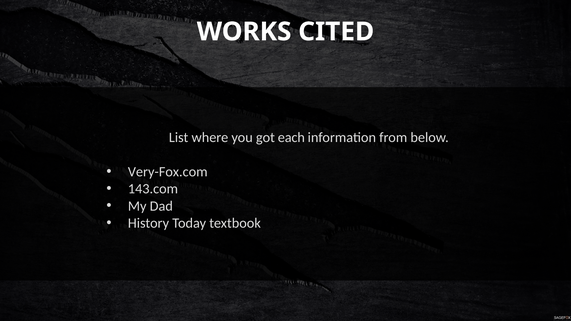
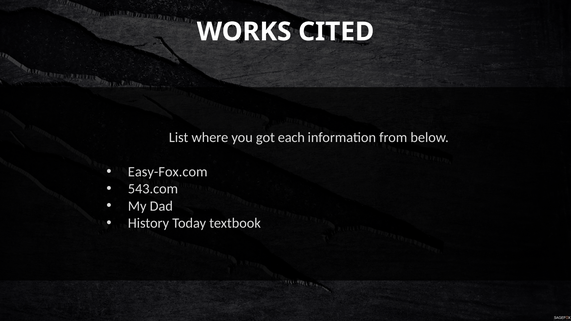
Very-Fox.com: Very-Fox.com -> Easy-Fox.com (168, 172)
143.com: 143.com -> 543.com (153, 189)
